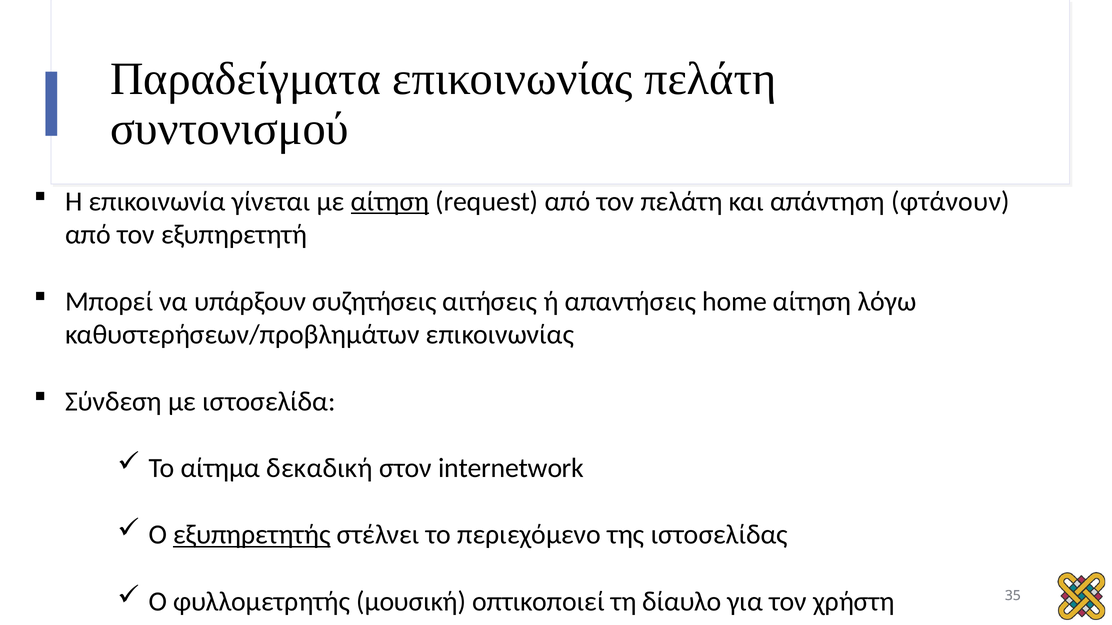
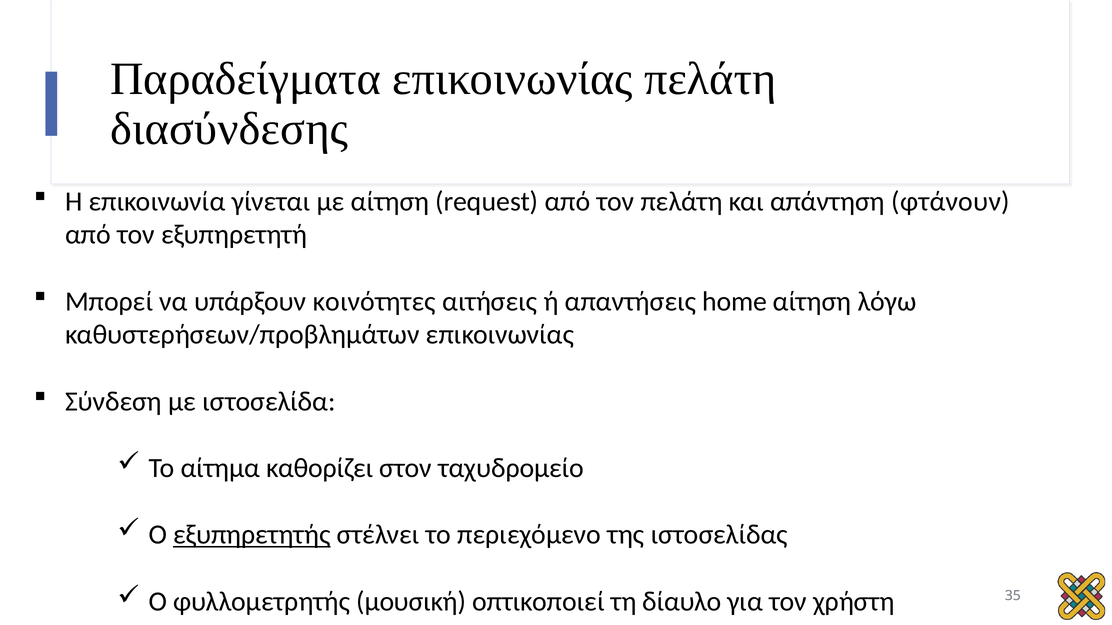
συντονισμού: συντονισμού -> διασύνδεσης (229, 129)
αίτηση underline: present -> none (390, 202)
συζητήσεις: συζητήσεις -> κοινότητες (374, 302)
δεκαδική: δεκαδική -> καθορίζει (320, 468)
internetwork: internetwork -> ταχυδρομείο (511, 468)
